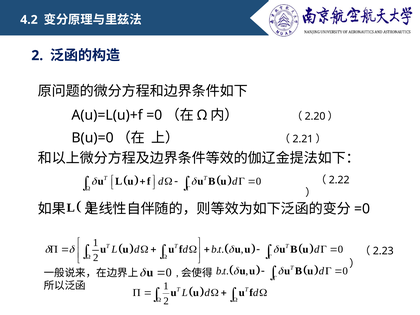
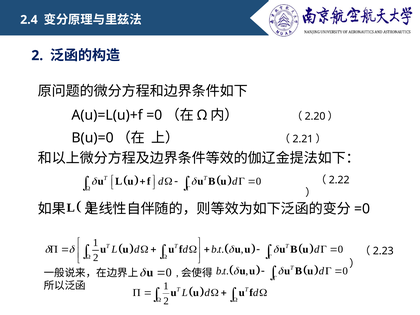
4.2: 4.2 -> 2.4 (29, 20)
